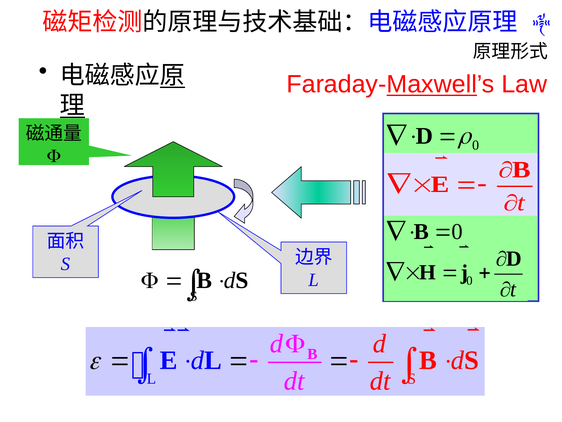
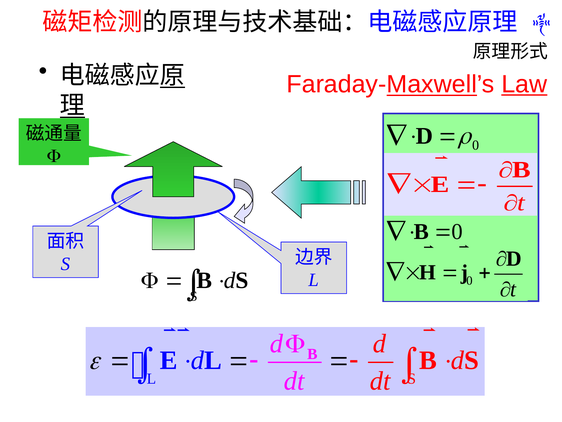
Law underline: none -> present (524, 84)
